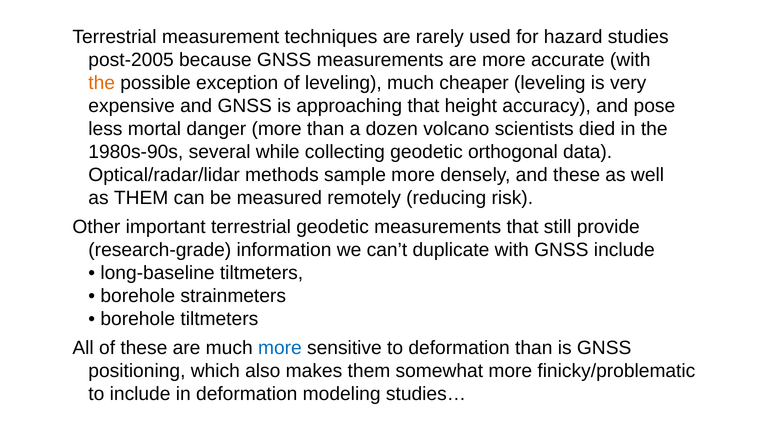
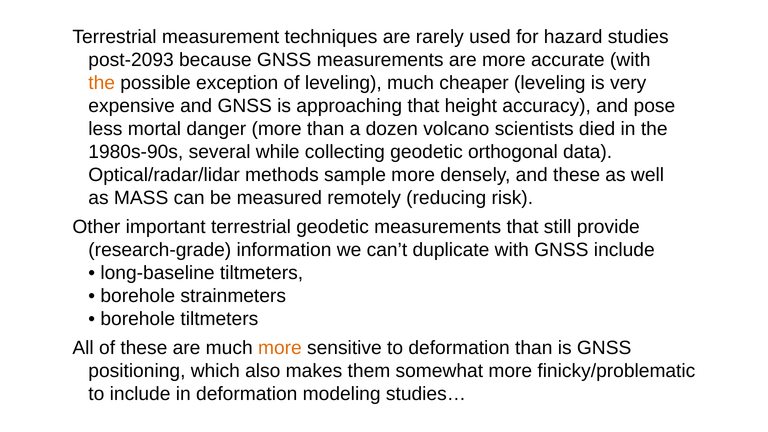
post-2005: post-2005 -> post-2093 (131, 60)
as THEM: THEM -> MASS (141, 198)
more colour: blue -> orange (280, 348)
